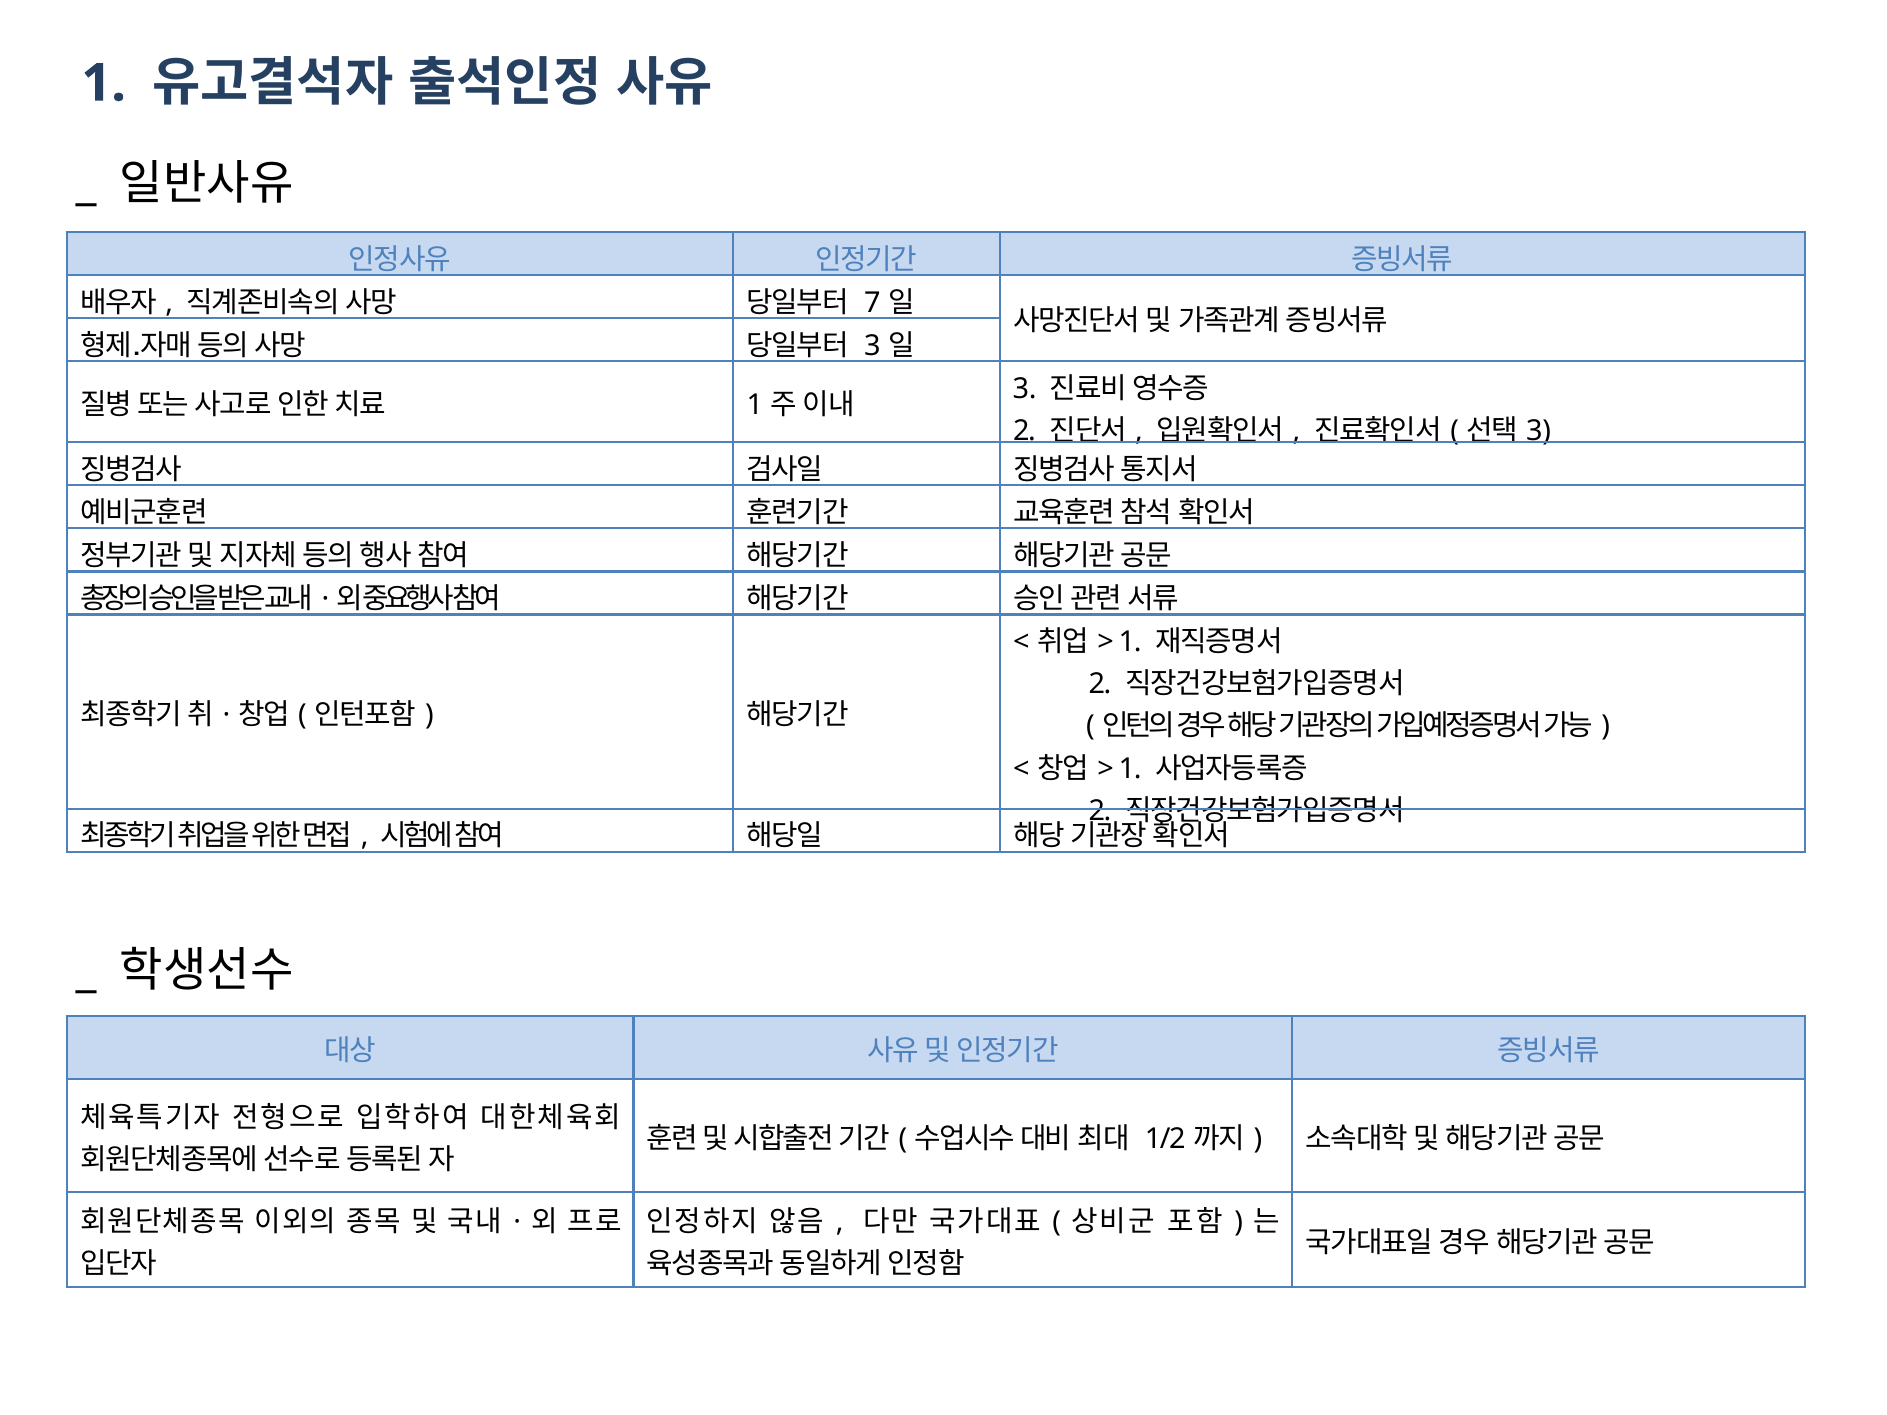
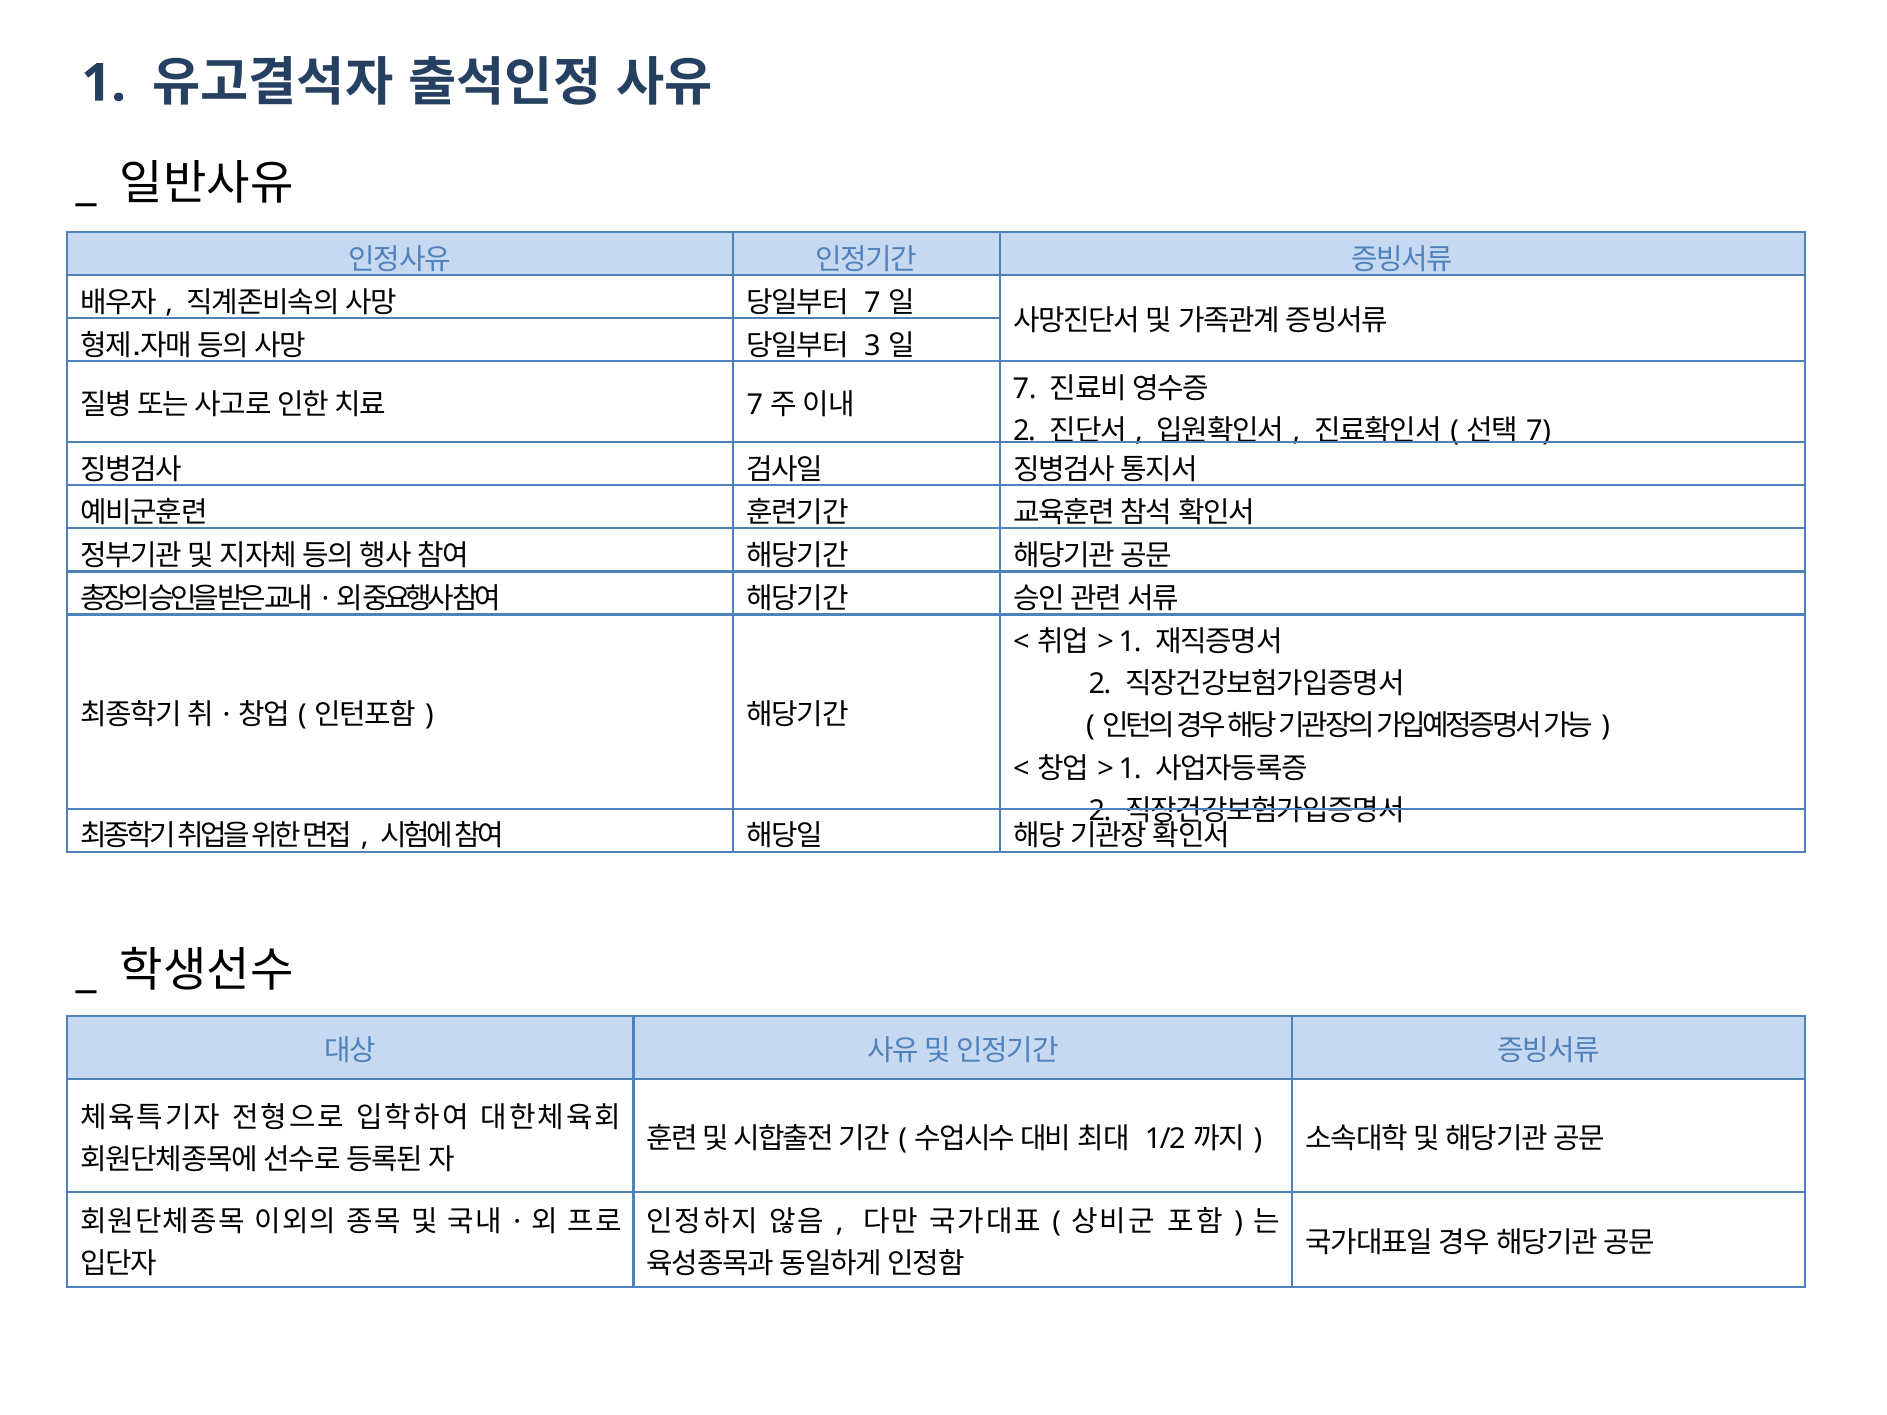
1: 1 -> 7 (755, 405)
3: 3 -> 7 (1025, 389)
3: 3 -> 7 (1539, 431)
